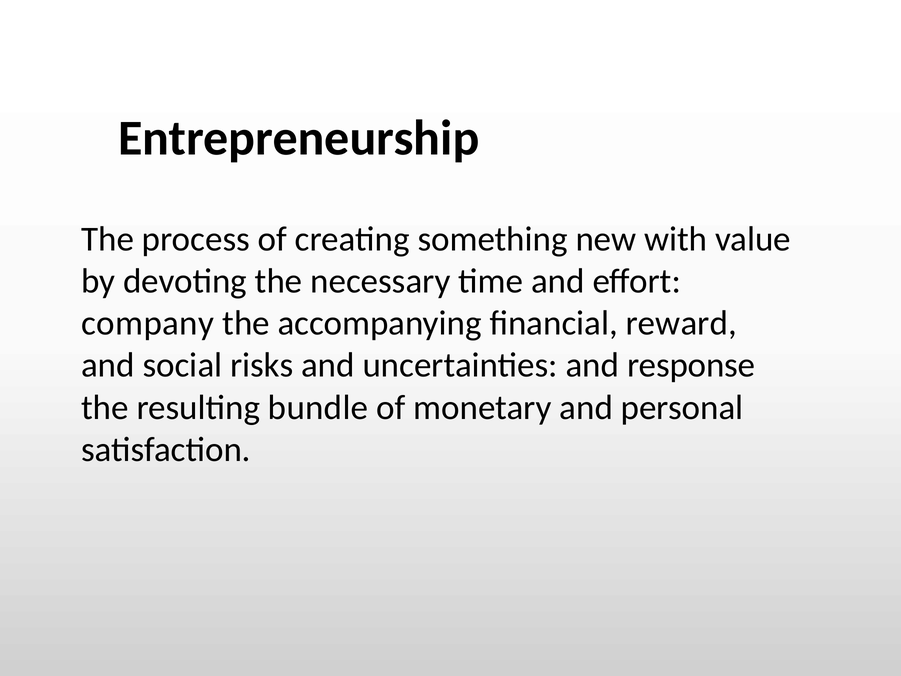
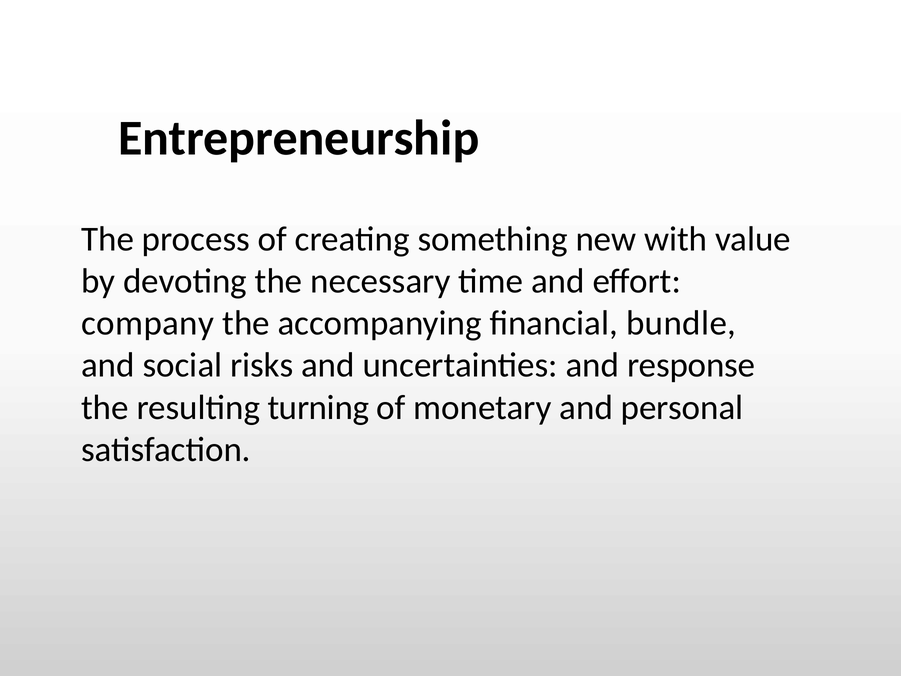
reward: reward -> bundle (681, 323)
bundle: bundle -> turning (318, 407)
